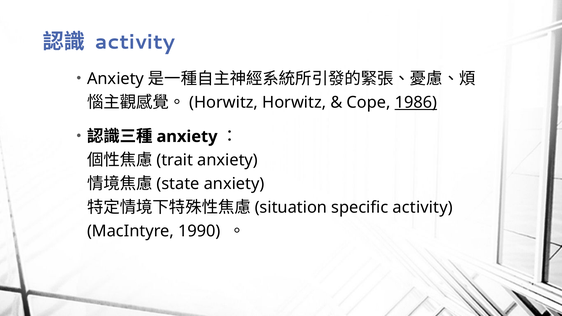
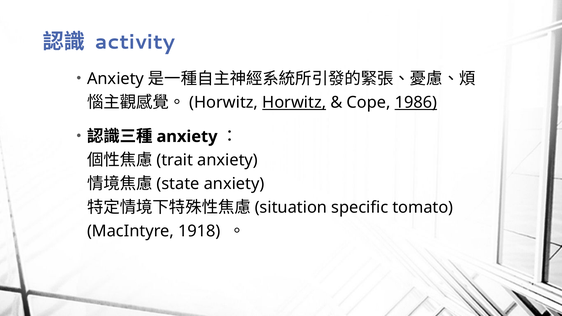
Horwitz underline: none -> present (294, 102)
specific activity: activity -> tomato (423, 208)
1990: 1990 -> 1918 (199, 231)
